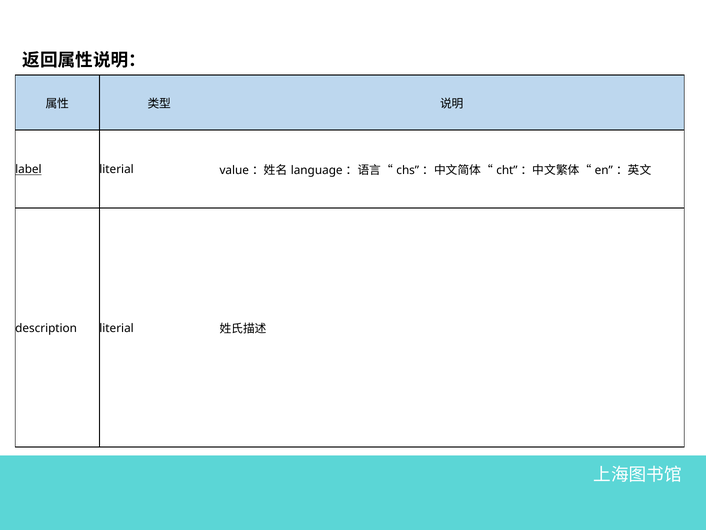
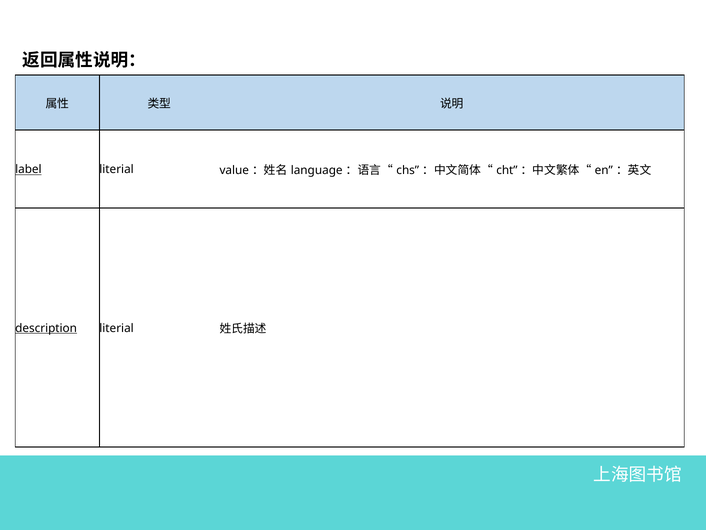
description underline: none -> present (46, 328)
